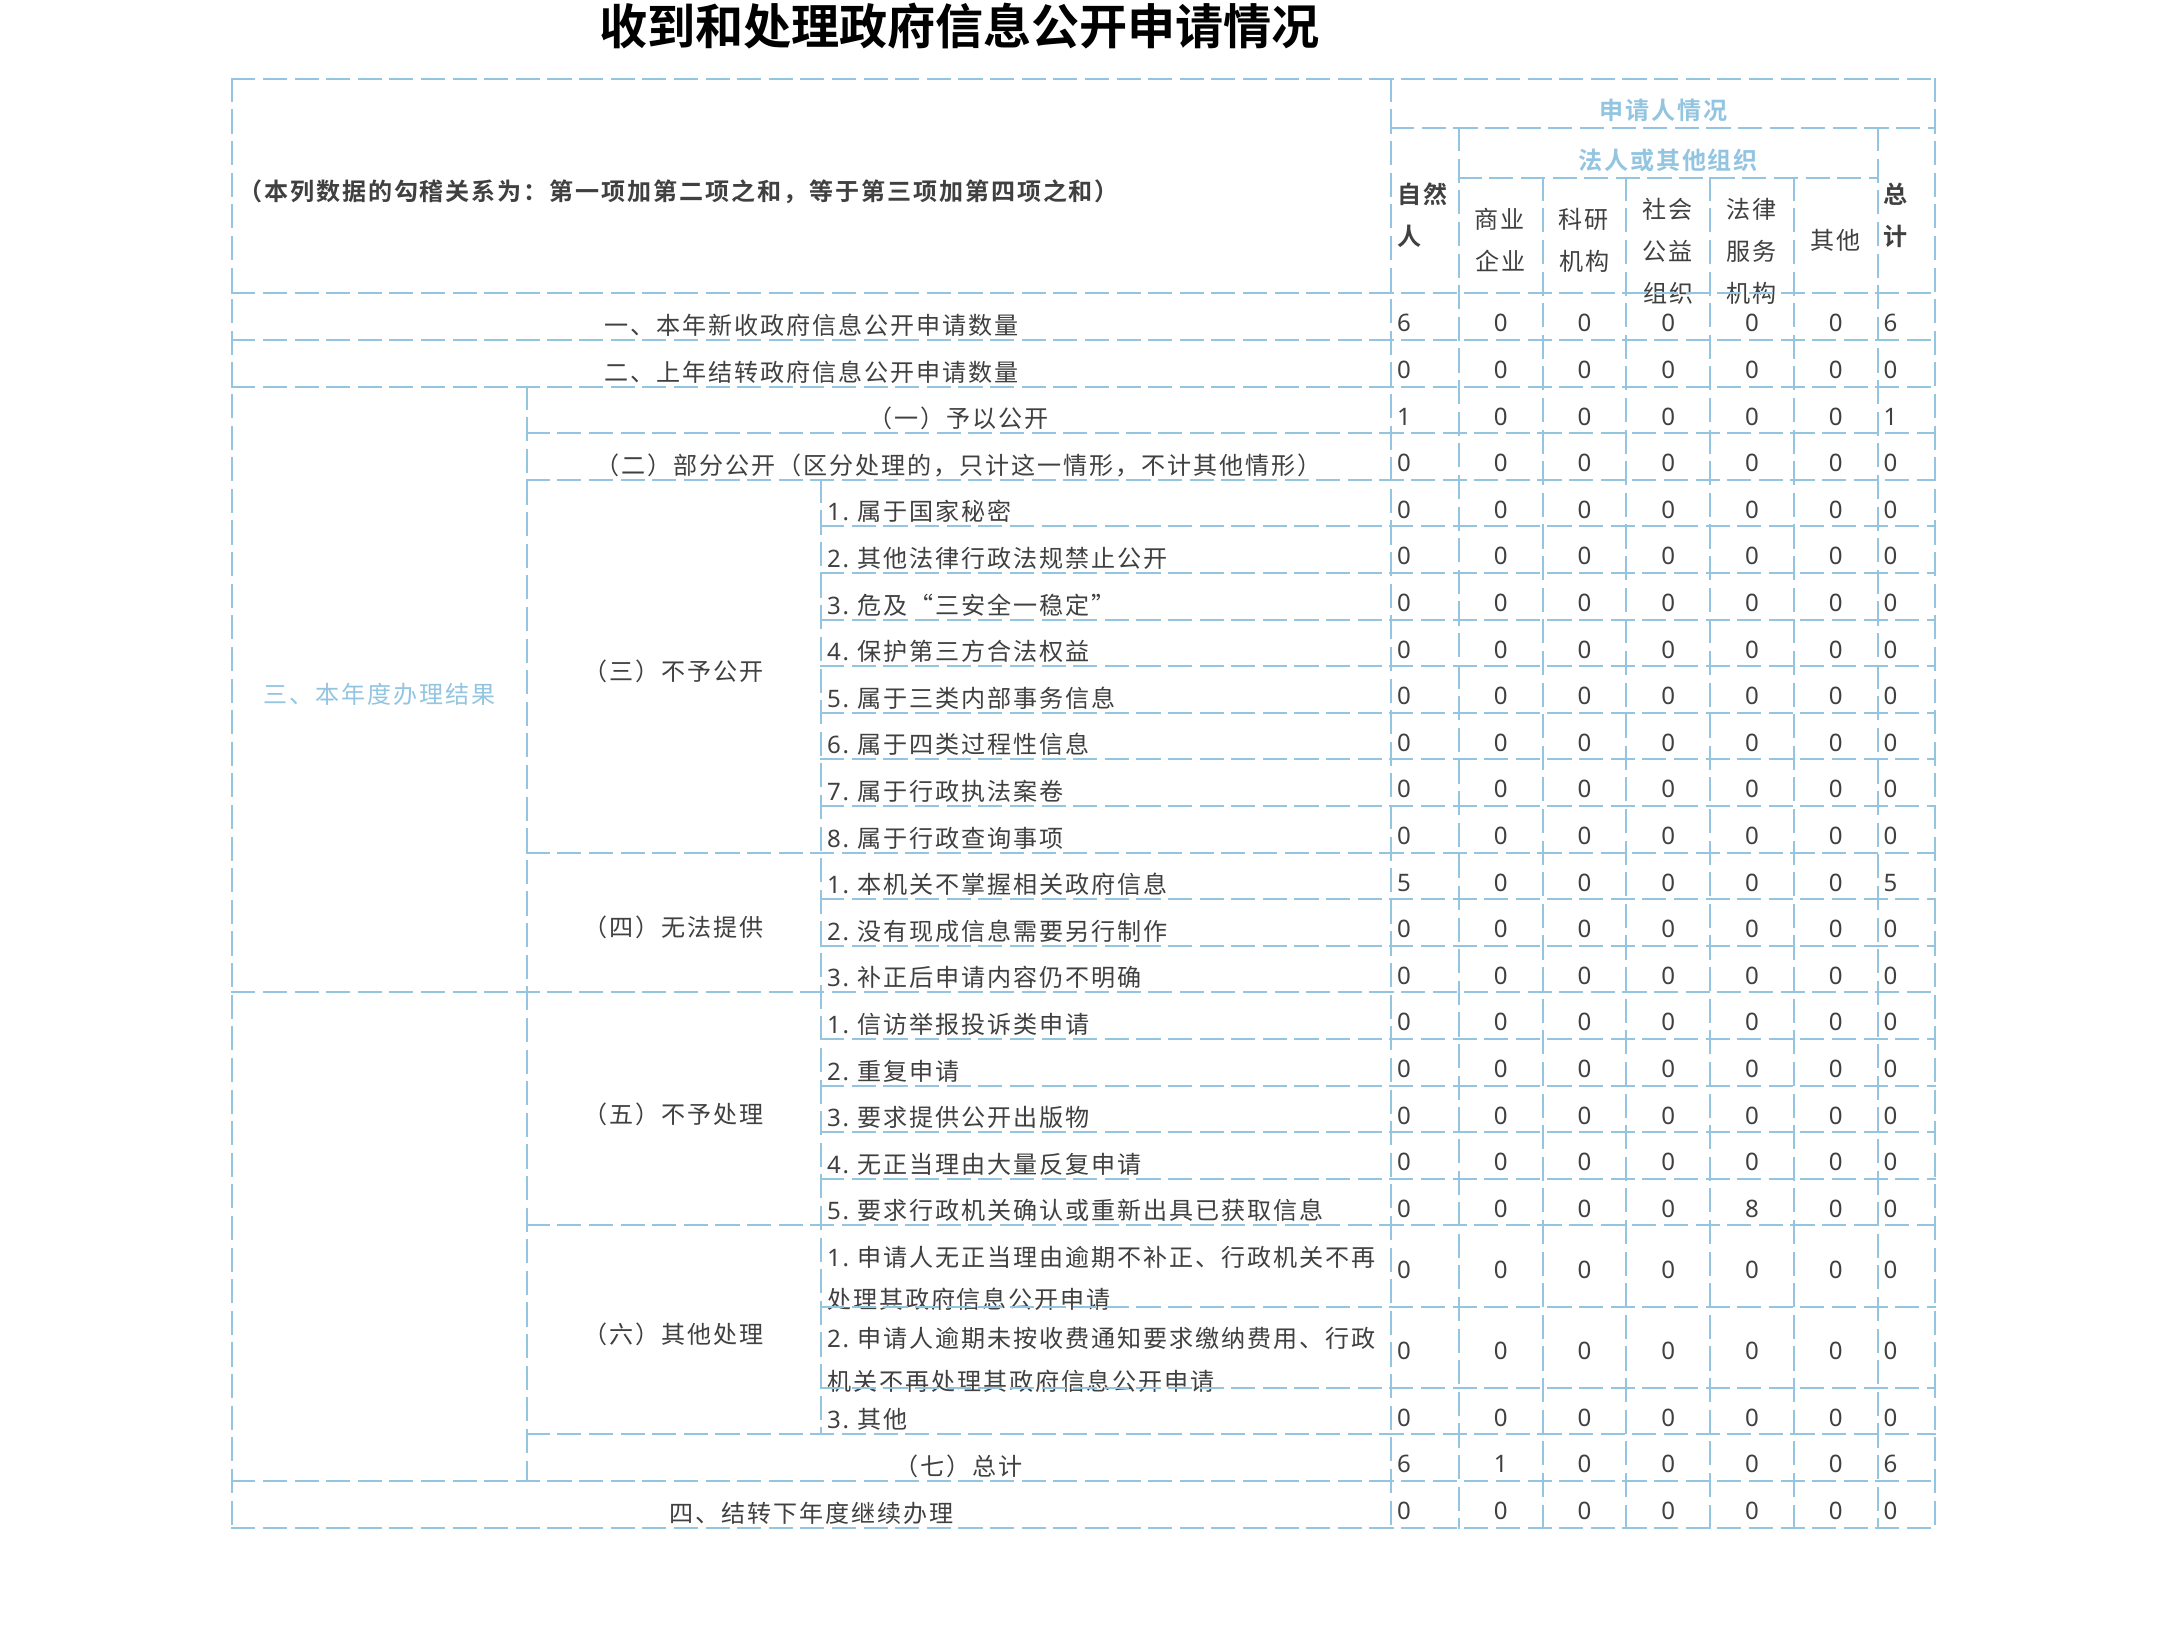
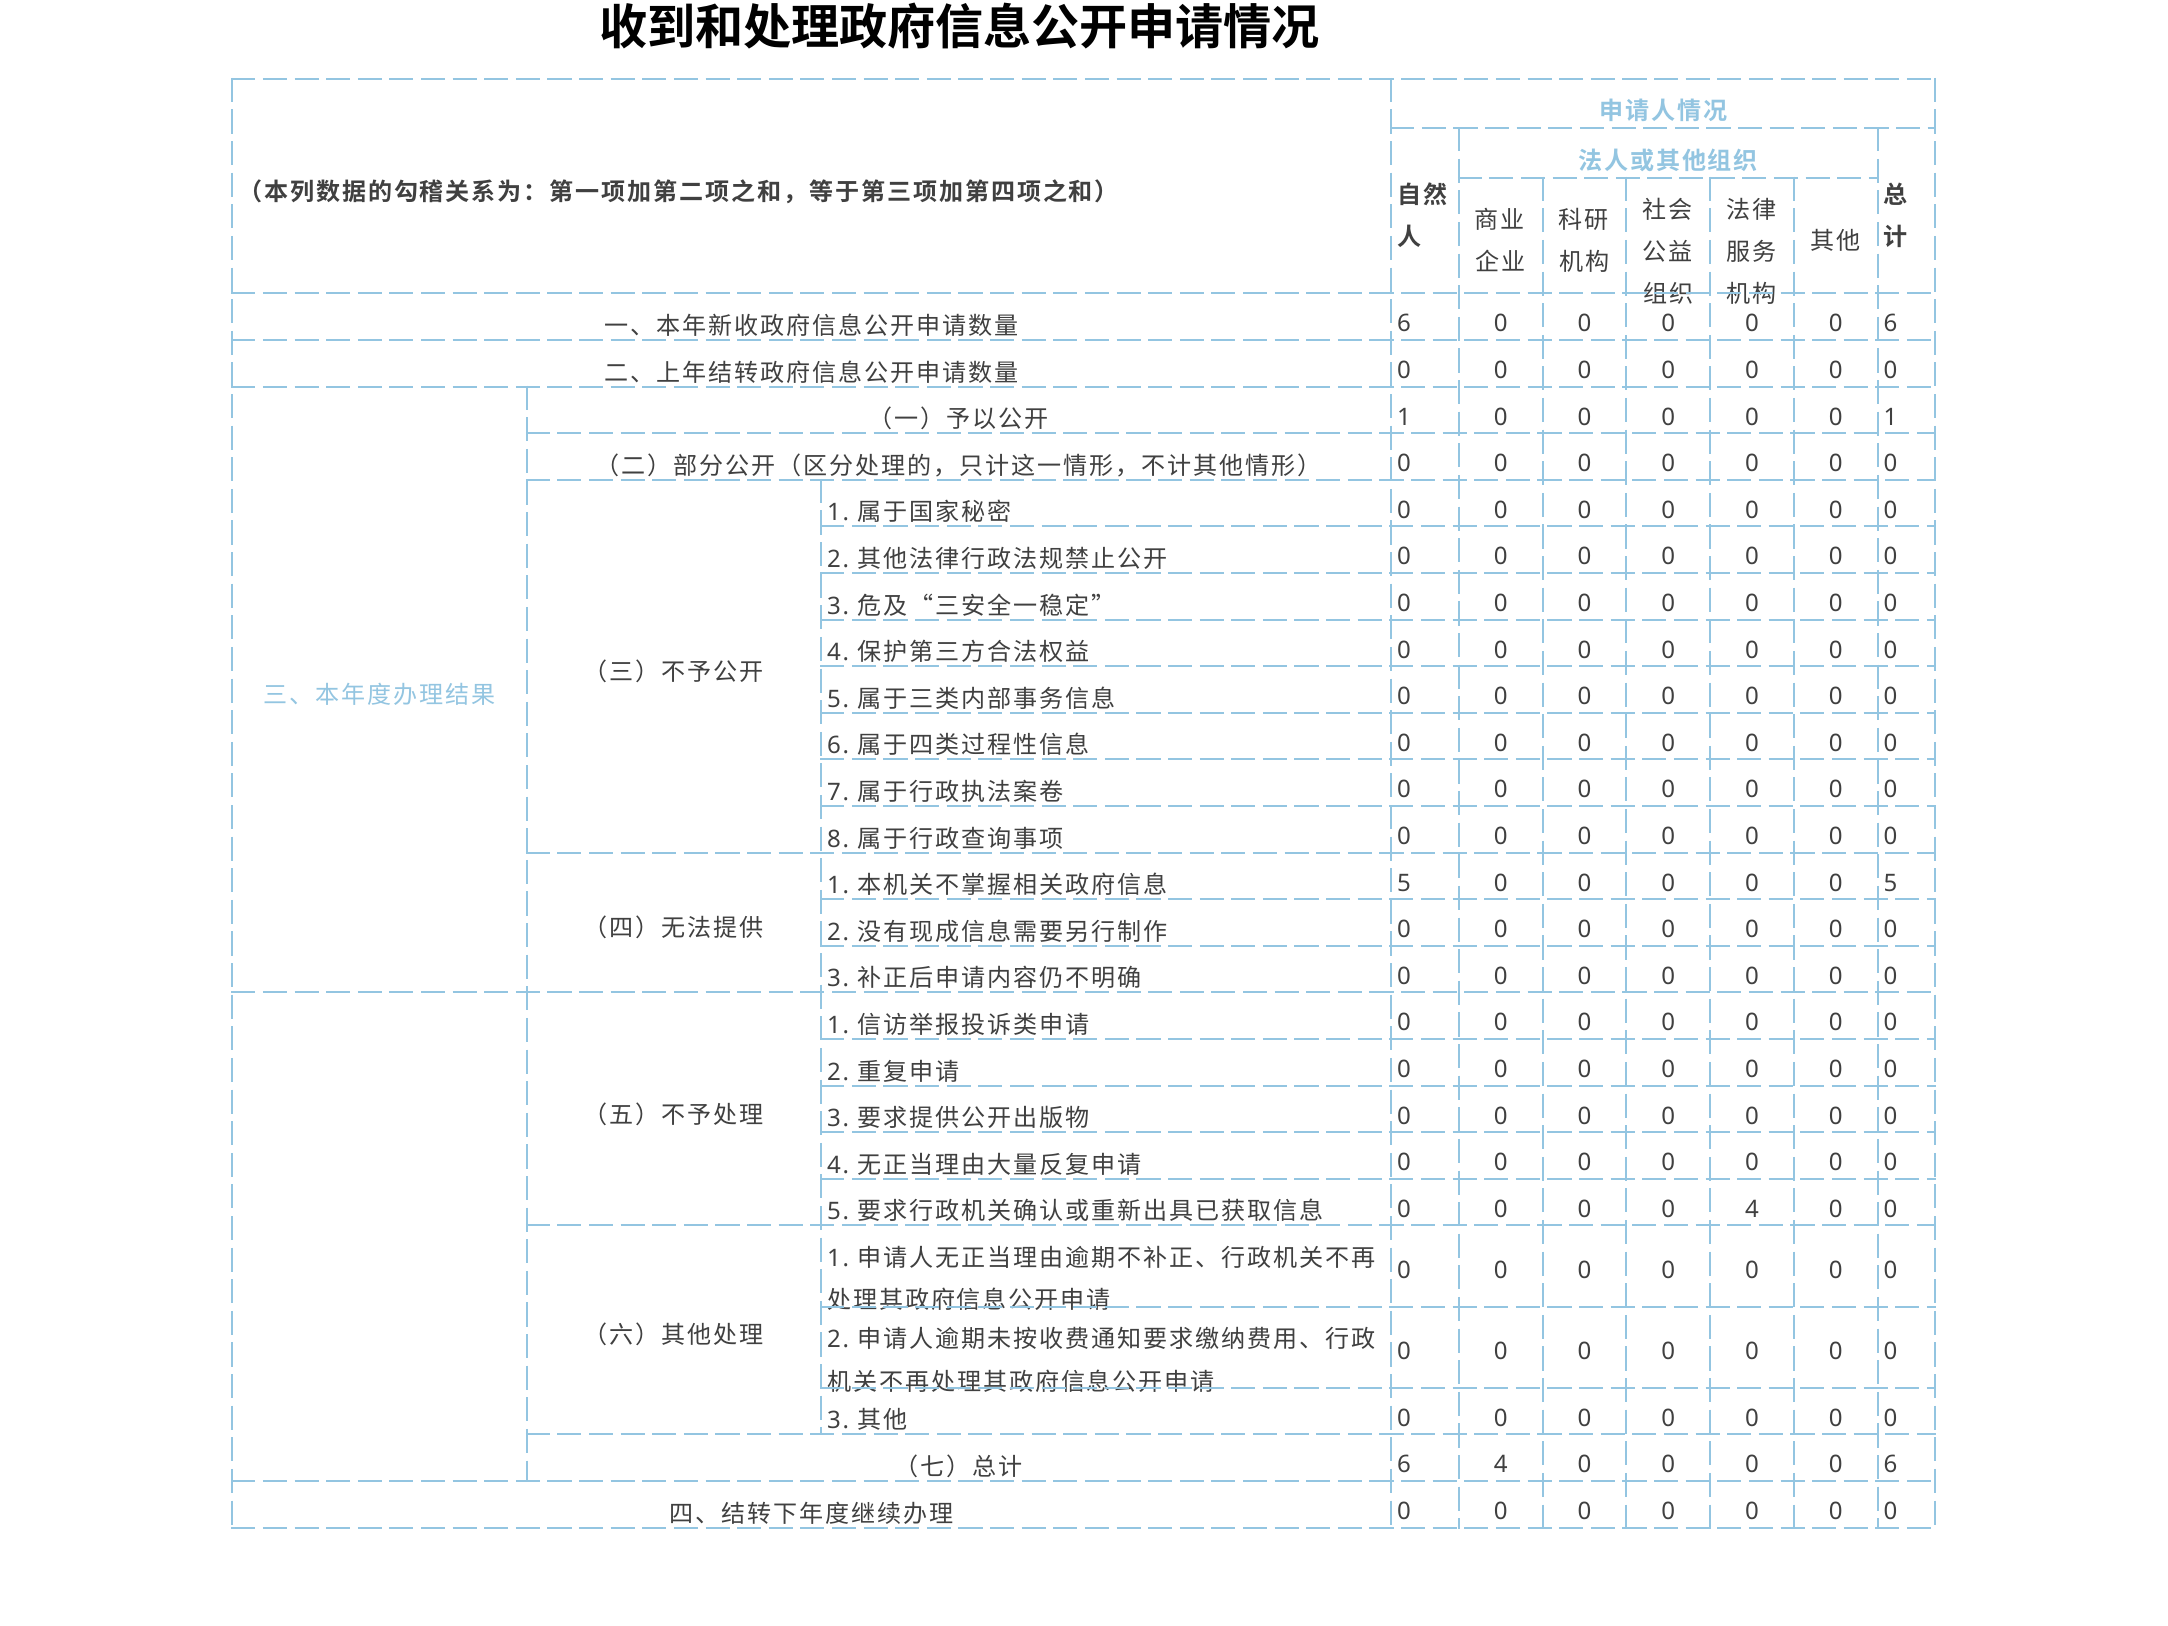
8: 8 -> 4 (1752, 1209)
6 1: 1 -> 4 (1501, 1465)
